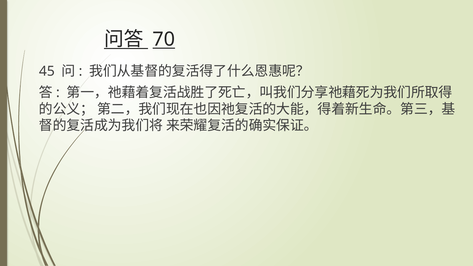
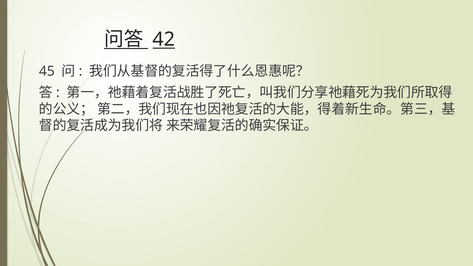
70: 70 -> 42 (164, 39)
